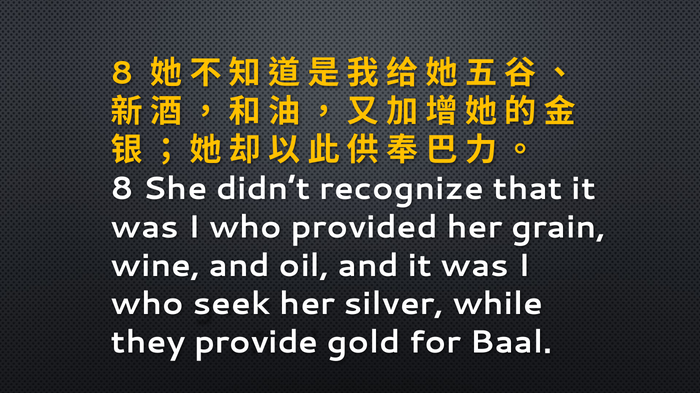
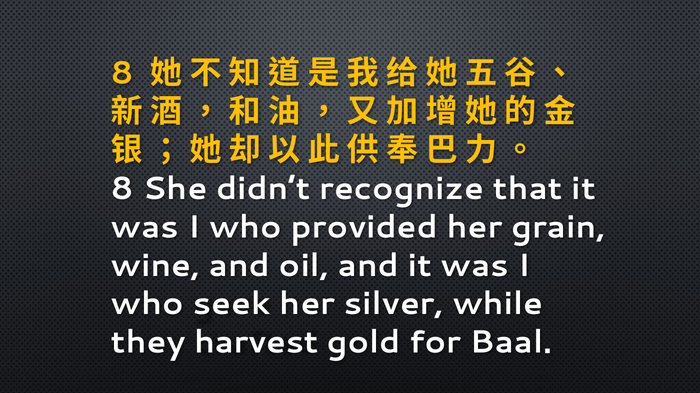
provide: provide -> harvest (256, 343)
